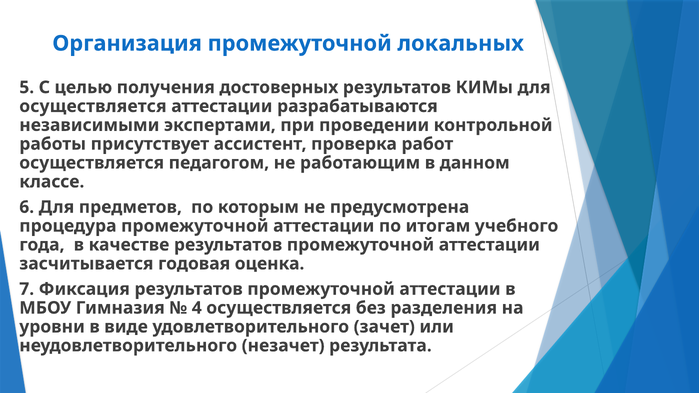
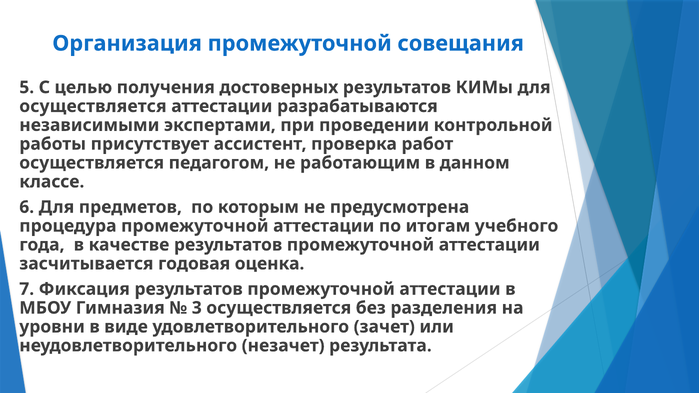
локальных: локальных -> совещания (461, 43)
4: 4 -> 3 (197, 308)
